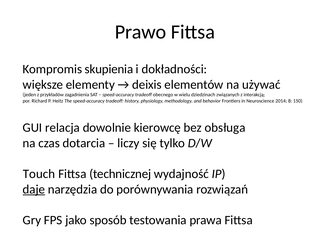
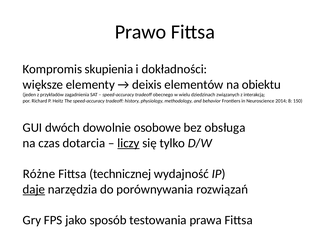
używać: używać -> obiektu (261, 84)
relacja: relacja -> dwóch (62, 127)
kierowcę: kierowcę -> osobowe (157, 127)
liczy underline: none -> present (128, 143)
Touch: Touch -> Różne (39, 174)
